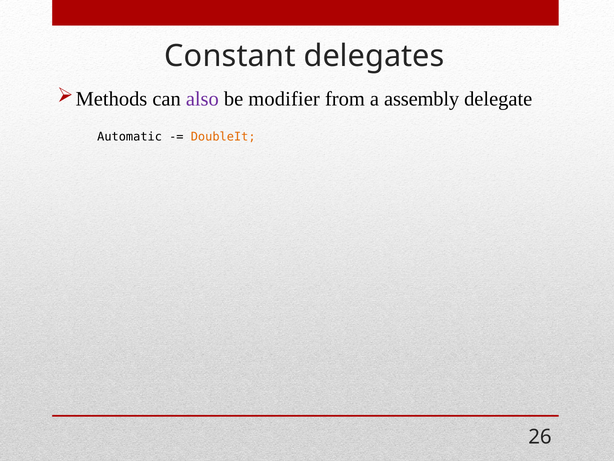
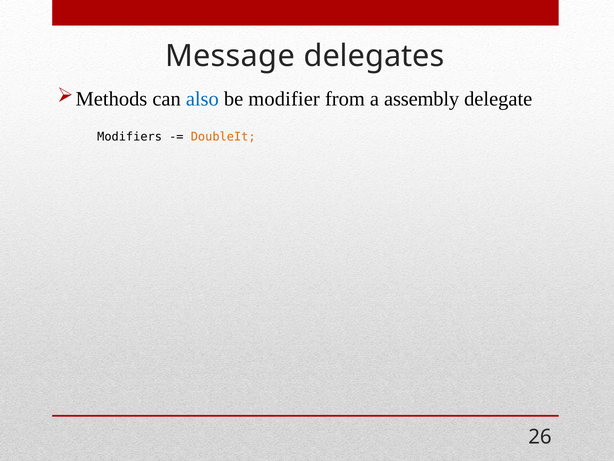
Constant: Constant -> Message (230, 56)
also colour: purple -> blue (202, 99)
Automatic: Automatic -> Modifiers (130, 137)
